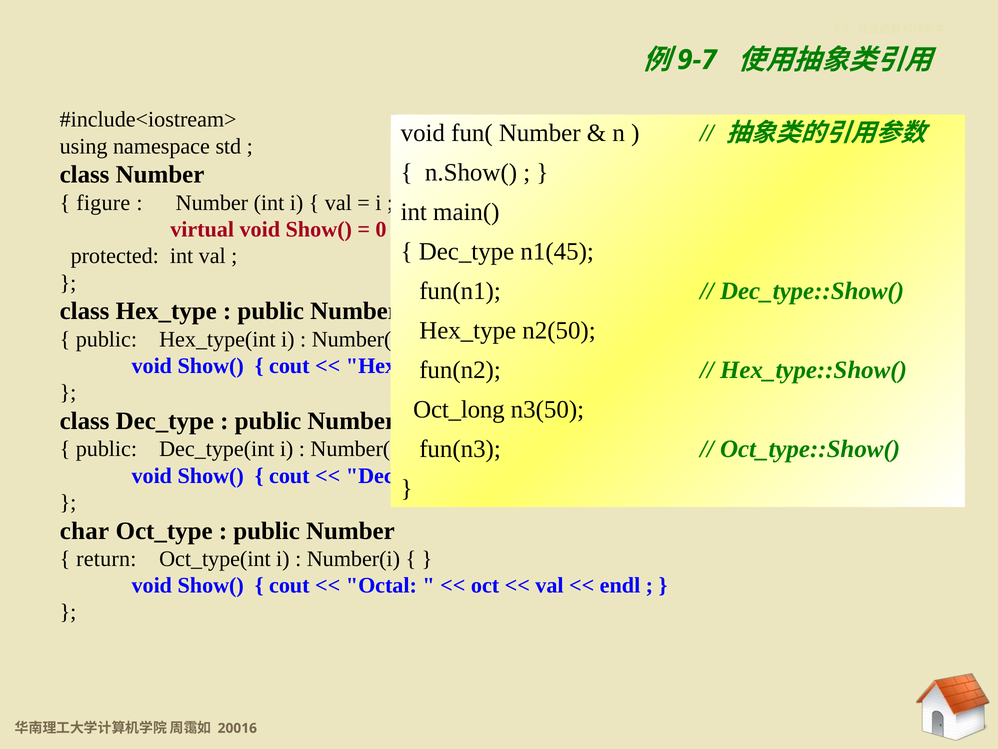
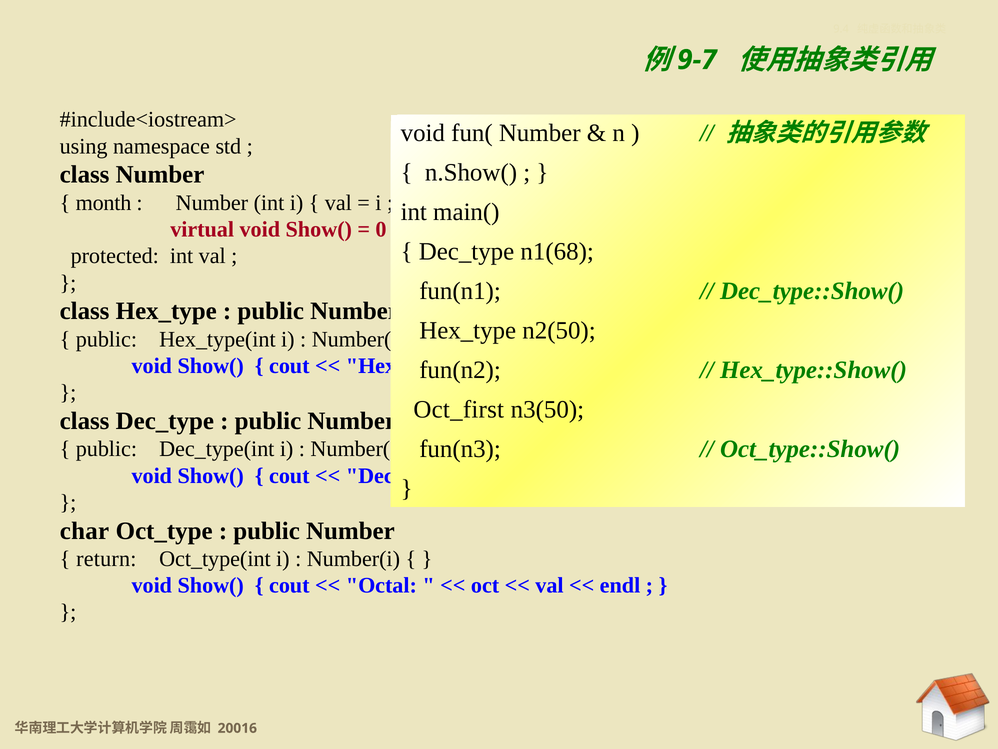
figure: figure -> month (103, 203)
n1(45: n1(45 -> n1(68 (557, 251)
Oct_long: Oct_long -> Oct_first (459, 409)
